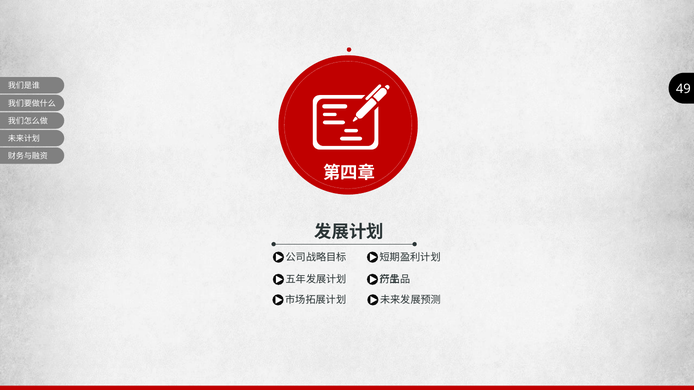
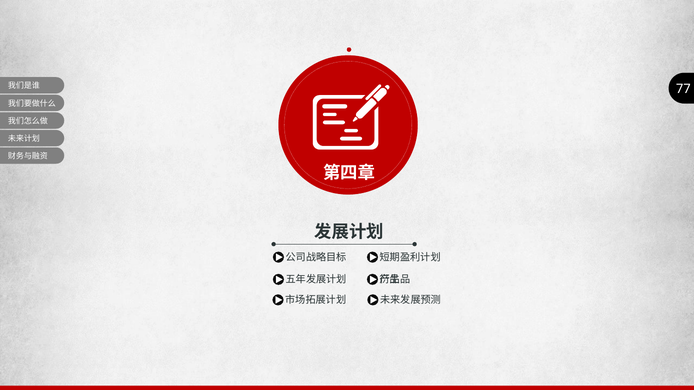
49: 49 -> 77 (683, 89)
